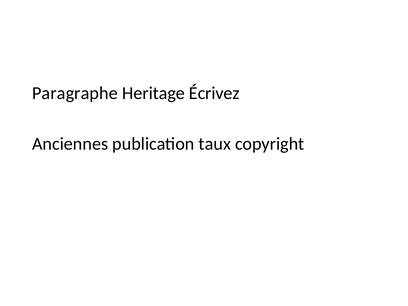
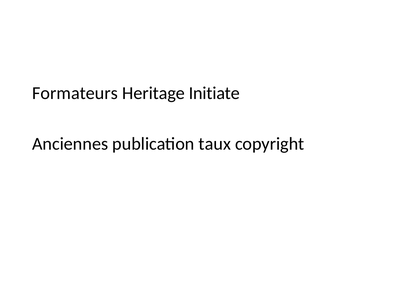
Paragraphe: Paragraphe -> Formateurs (75, 93)
Écrivez: Écrivez -> Initiate (214, 93)
